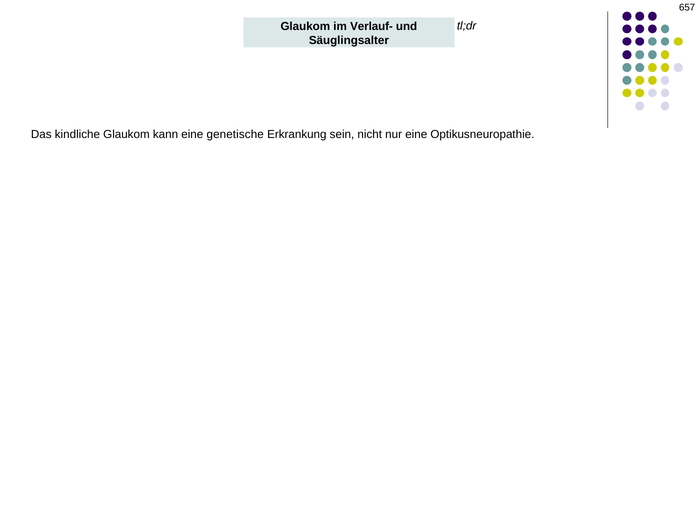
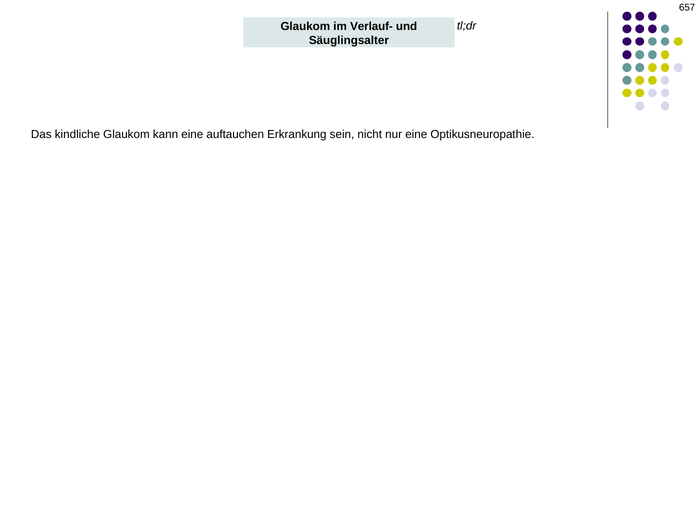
genetische: genetische -> auftauchen (235, 134)
